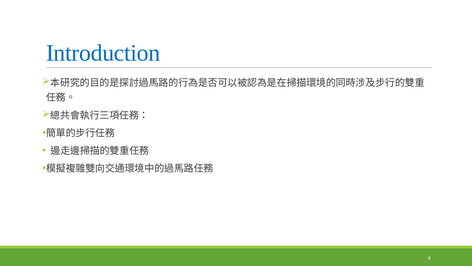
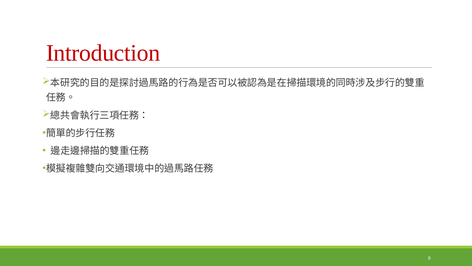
Introduction colour: blue -> red (103, 53)
